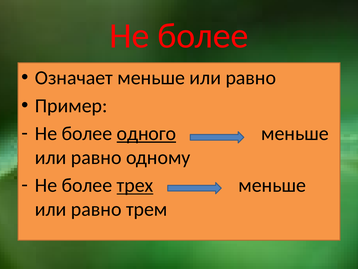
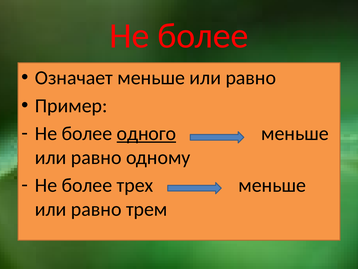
трех underline: present -> none (135, 185)
